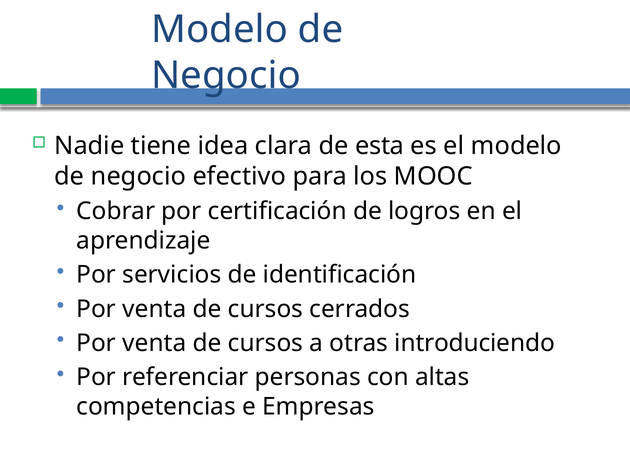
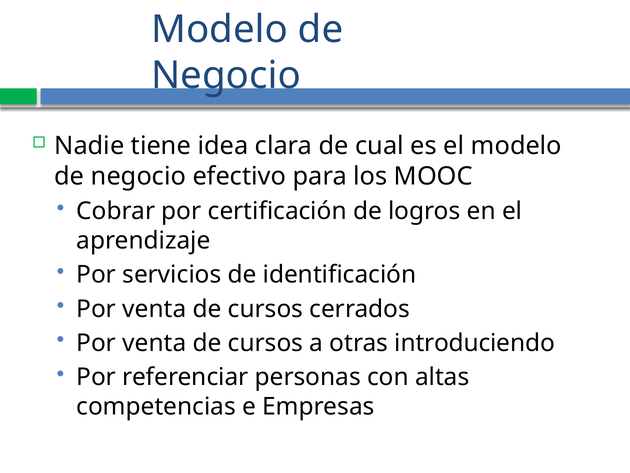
esta: esta -> cual (380, 146)
